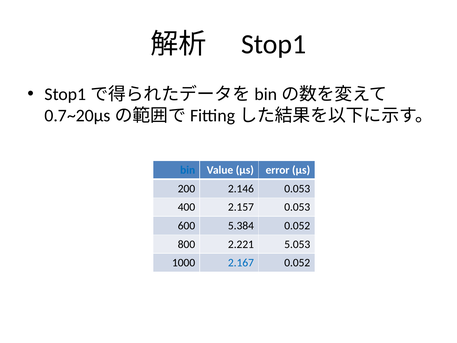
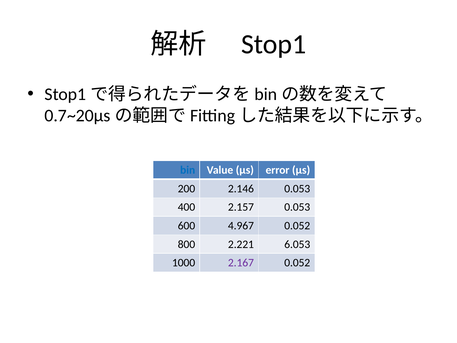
5.384: 5.384 -> 4.967 (241, 226)
5.053: 5.053 -> 6.053 (297, 244)
2.167 colour: blue -> purple (241, 263)
